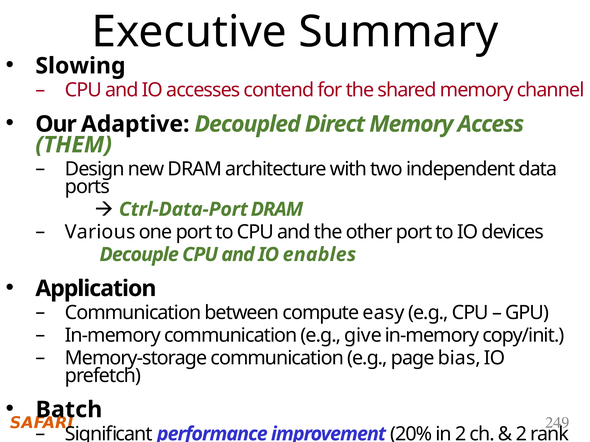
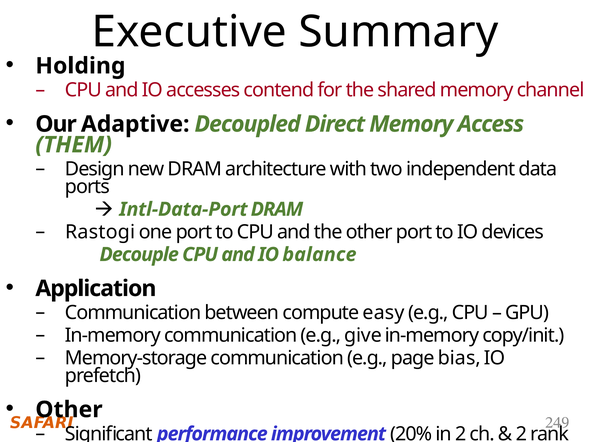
Slowing: Slowing -> Holding (80, 66)
Ctrl-Data-Port: Ctrl-Data-Port -> Intl-Data-Port (183, 210)
Various: Various -> Rastogi (100, 232)
enables: enables -> balance (319, 255)
Batch: Batch -> Other (69, 410)
